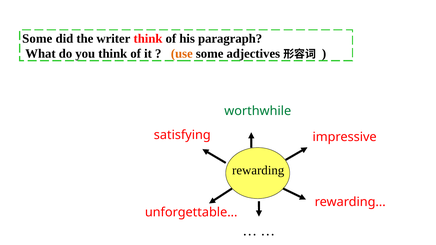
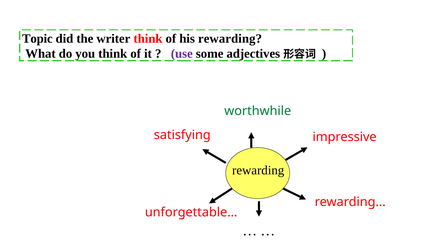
Some: Some -> Topic (37, 39)
his paragraph: paragraph -> rewarding (230, 39)
use colour: orange -> purple (182, 54)
